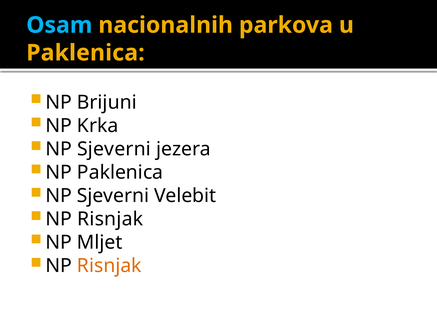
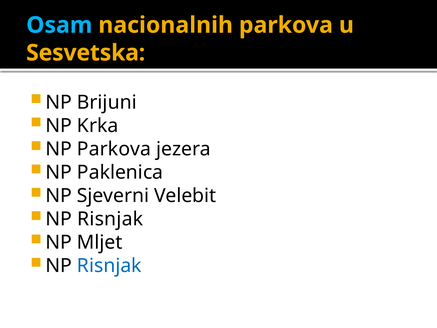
Paklenica: Paklenica -> Sesvetska (86, 53)
Sjeverni: Sjeverni -> Parkova (114, 149)
Risnjak colour: orange -> blue (109, 266)
